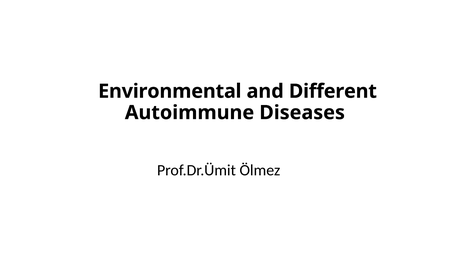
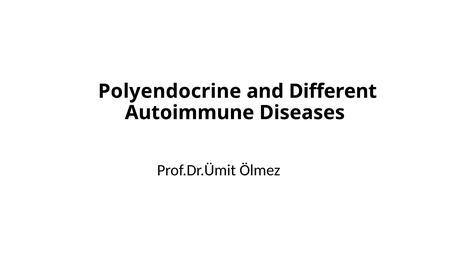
Environmental: Environmental -> Polyendocrine (170, 91)
